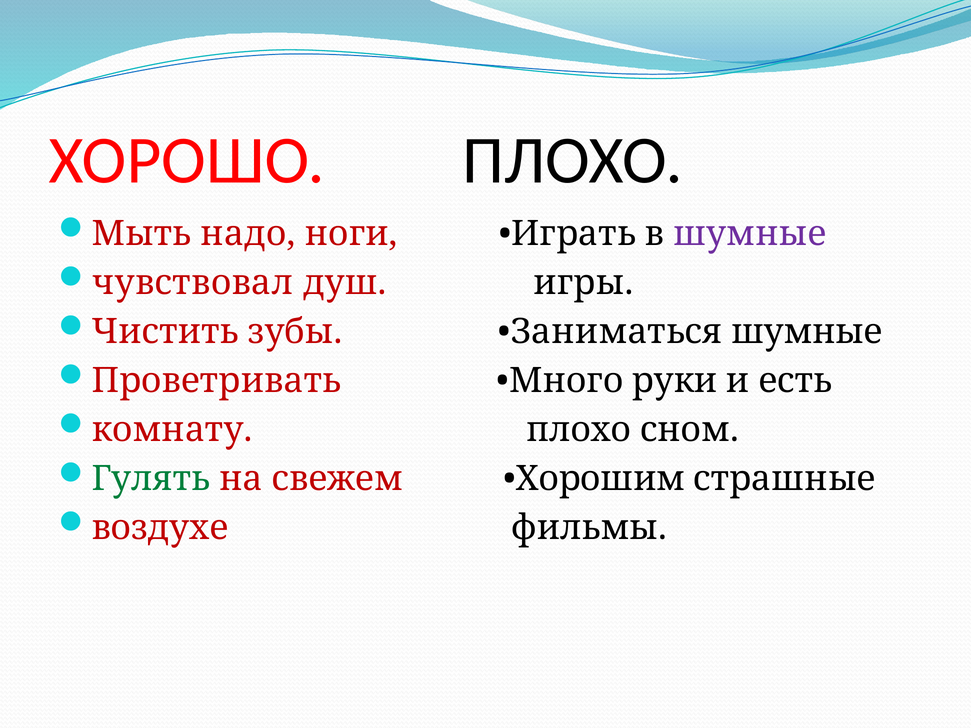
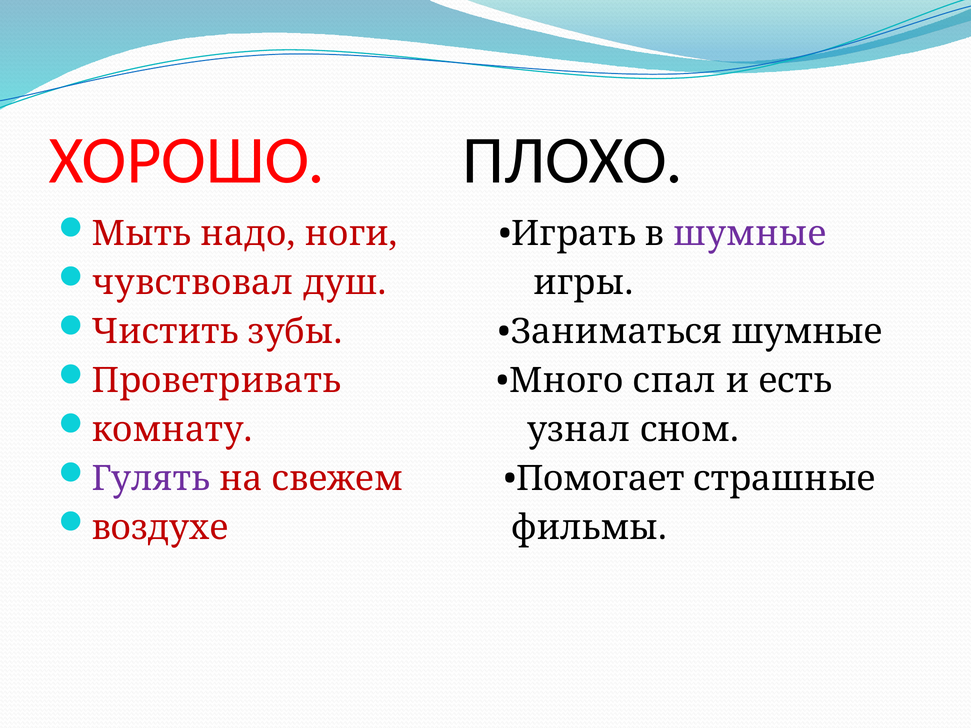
руки: руки -> спал (674, 381)
комнату плохо: плохо -> узнал (579, 430)
Гулять colour: green -> purple (151, 479)
Хорошим: Хорошим -> Помогает (594, 479)
